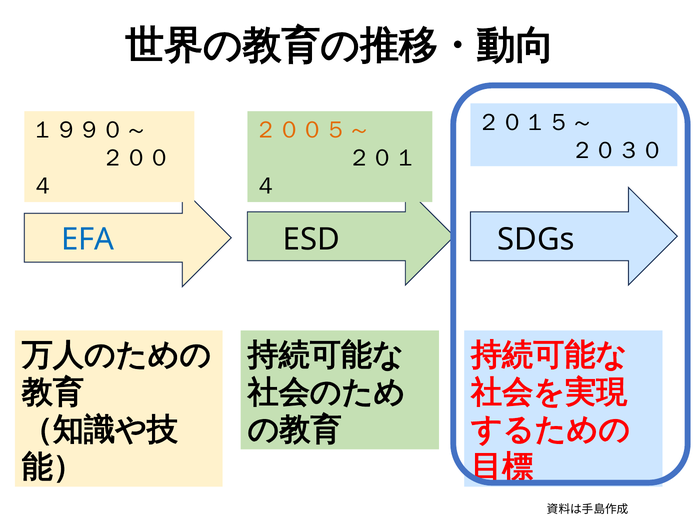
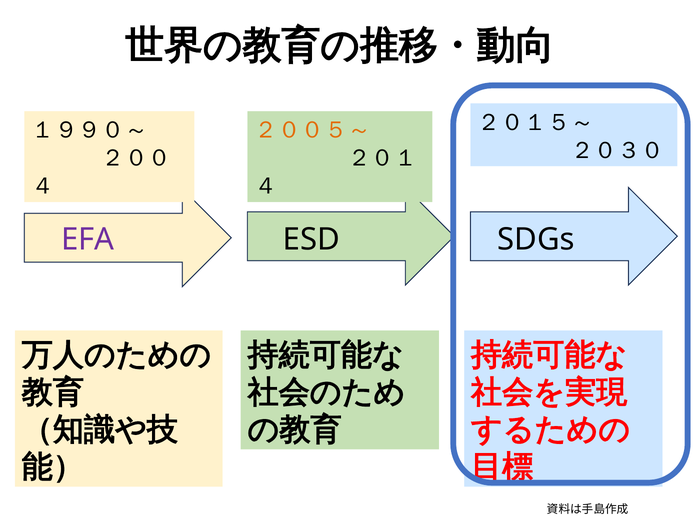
EFA colour: blue -> purple (88, 240)
